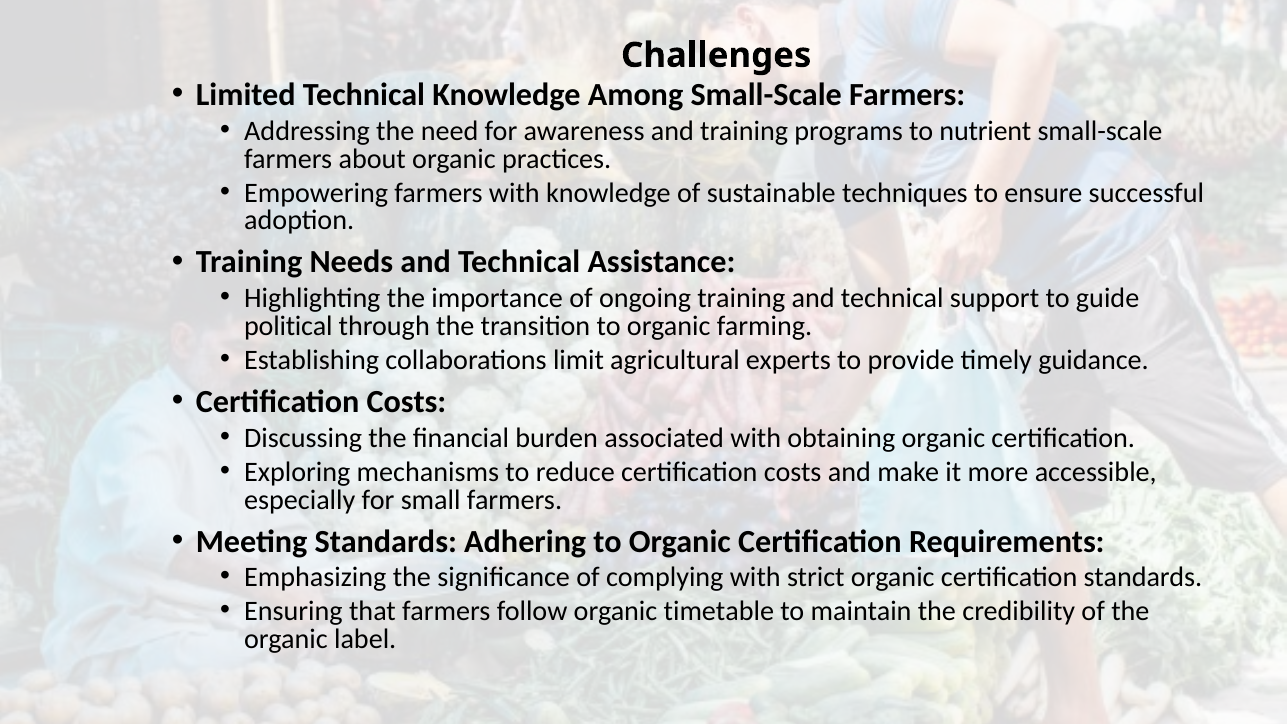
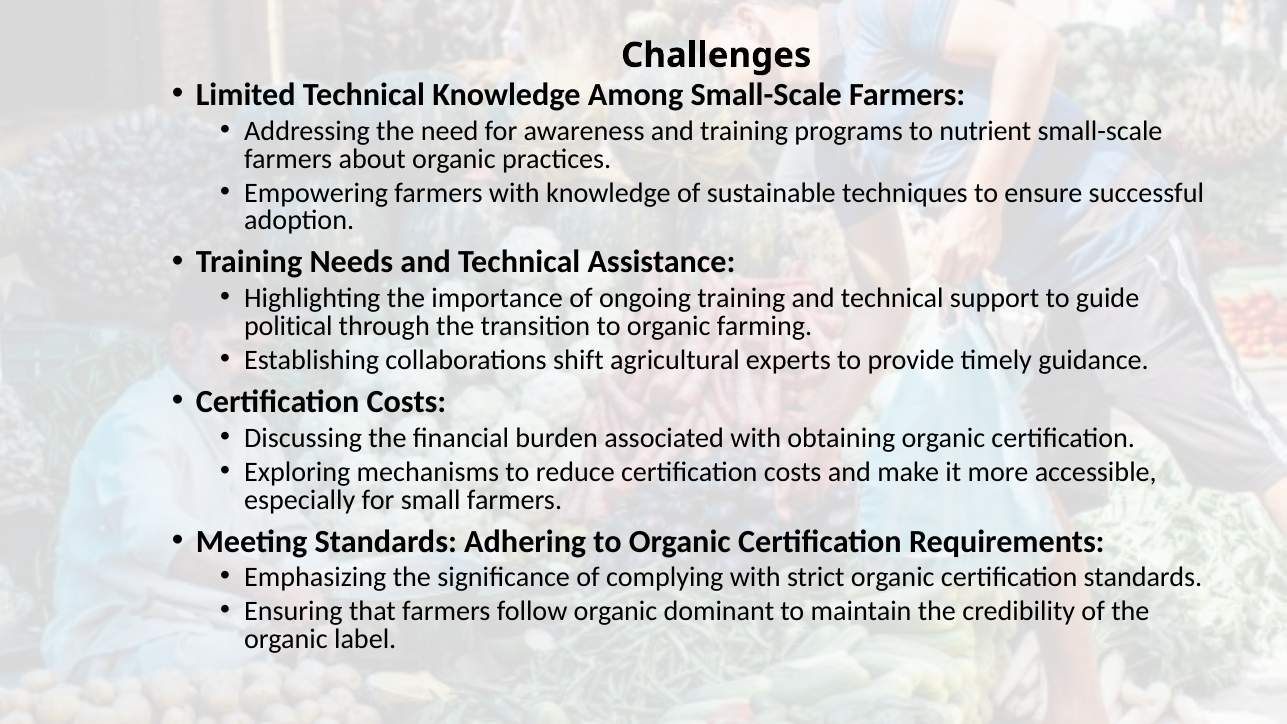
limit: limit -> shift (578, 360)
timetable: timetable -> dominant (719, 611)
